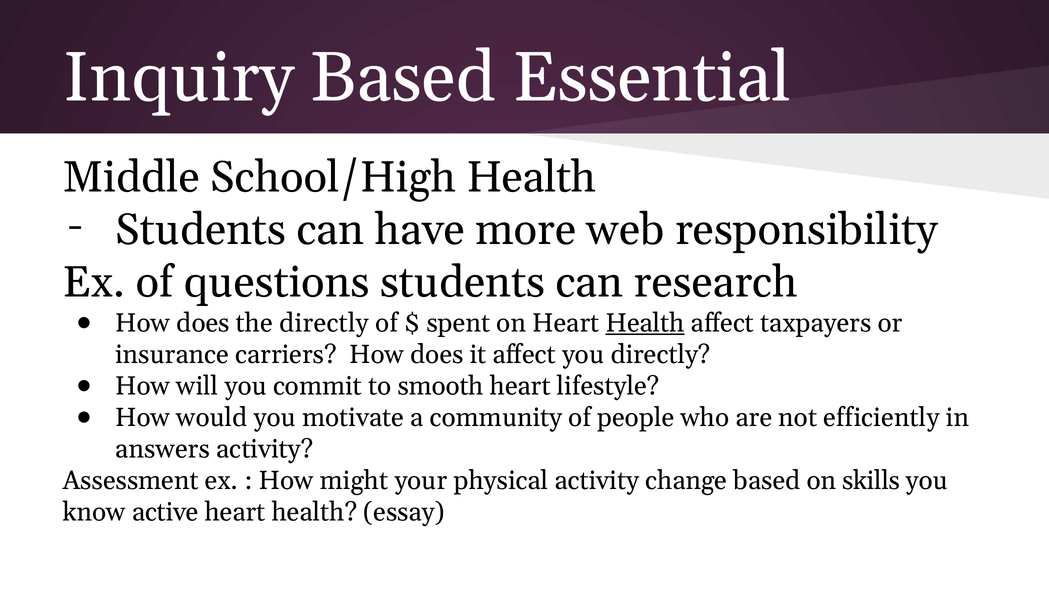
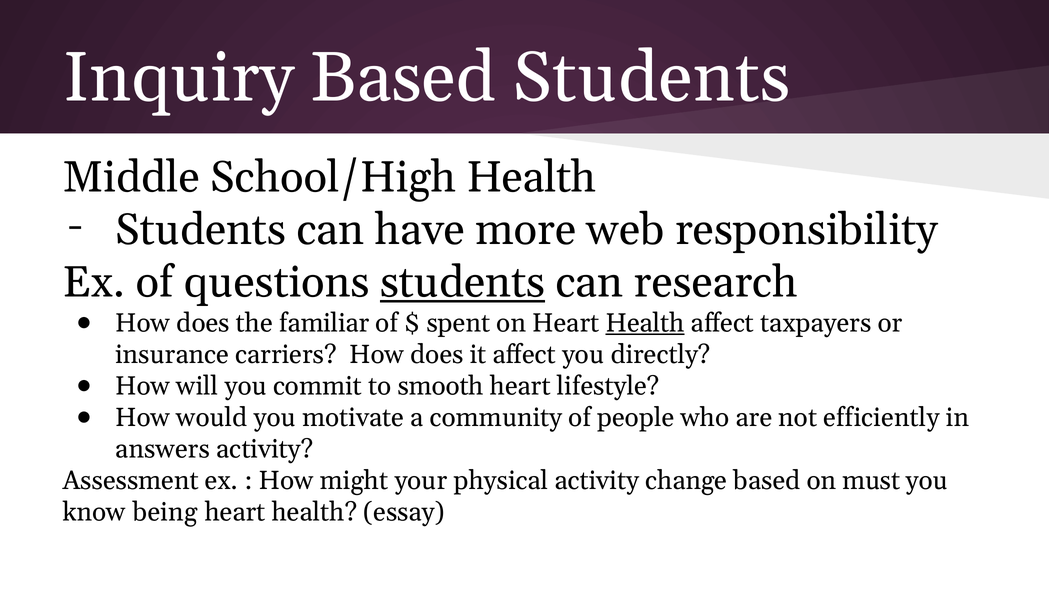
Based Essential: Essential -> Students (651, 78)
students underline: none -> present (463, 282)
the directly: directly -> familiar (324, 323)
skills: skills -> must (871, 480)
active: active -> being (165, 512)
